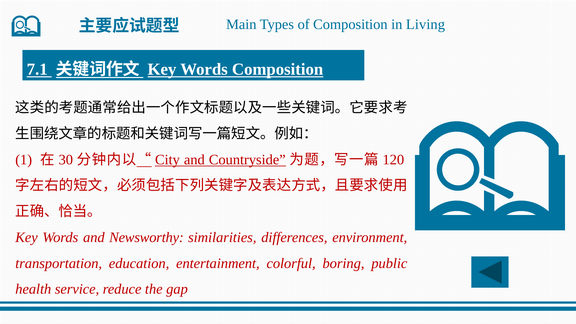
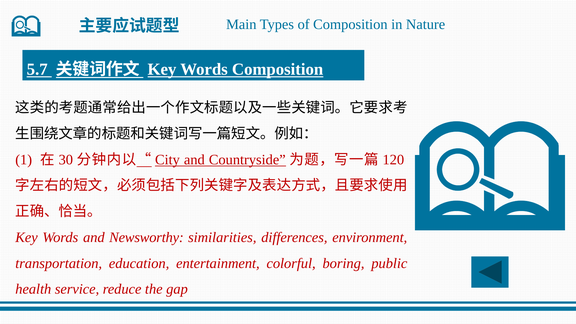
Living: Living -> Nature (426, 24)
7.1: 7.1 -> 5.7 (37, 69)
